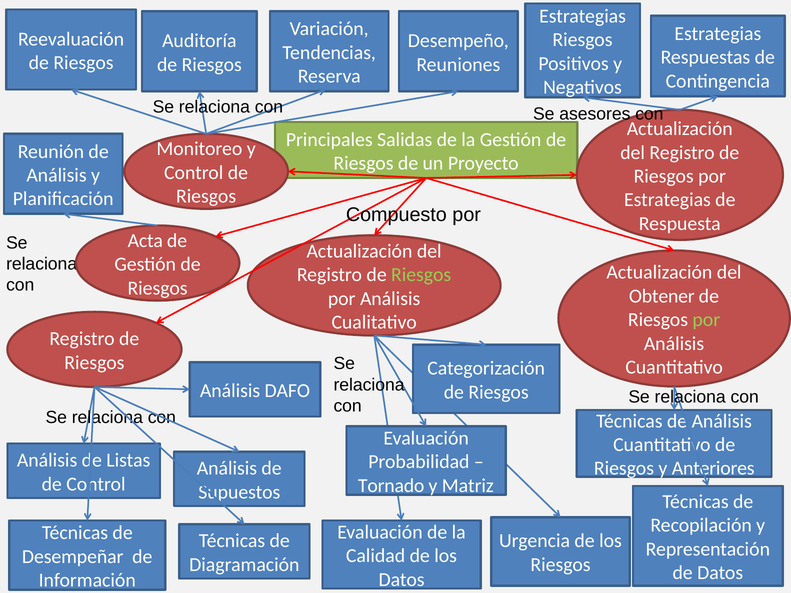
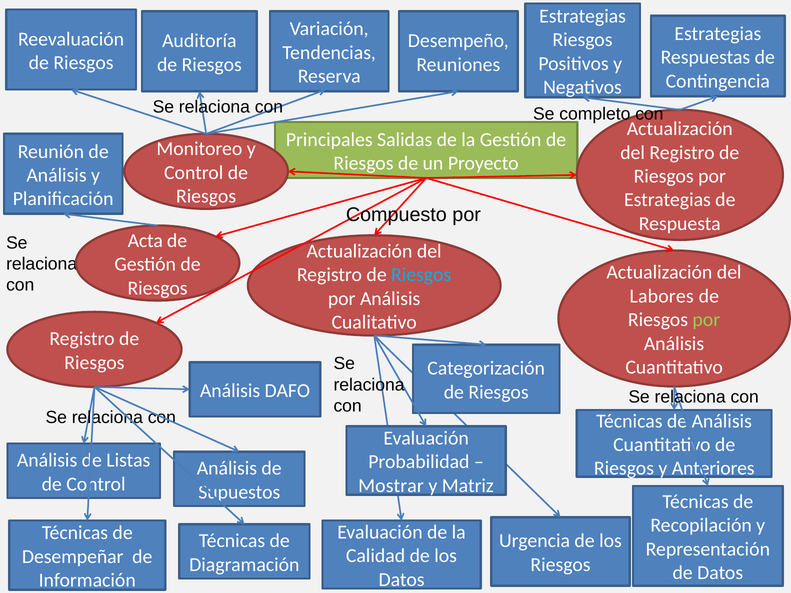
asesores: asesores -> completo (595, 114)
Riesgos colour: light green -> light blue (421, 275)
Obtener: Obtener -> Labores (662, 296)
Tornado: Tornado -> Mostrar (391, 486)
